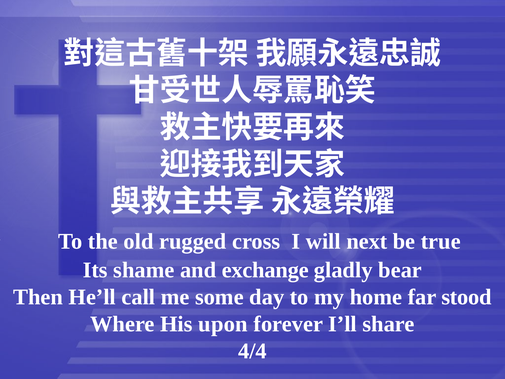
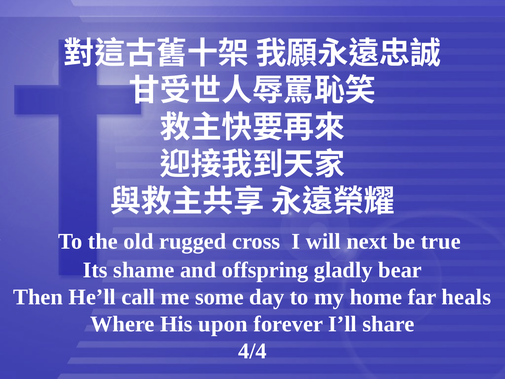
exchange: exchange -> offspring (265, 270)
stood: stood -> heals (466, 297)
